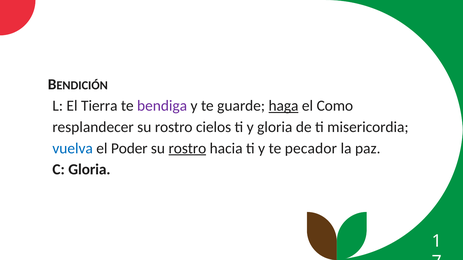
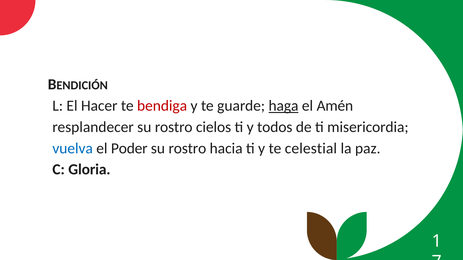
Tierra: Tierra -> Hacer (99, 106)
bendiga colour: purple -> red (162, 106)
Como: Como -> Amén (335, 106)
y gloria: gloria -> todos (275, 127)
rostro underline: present -> none (187, 149)
pecador: pecador -> celestial (311, 149)
